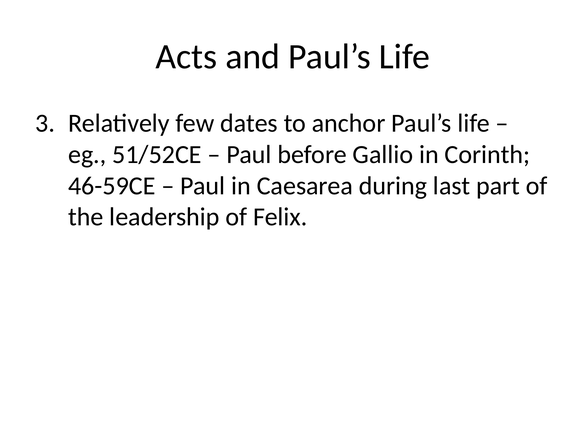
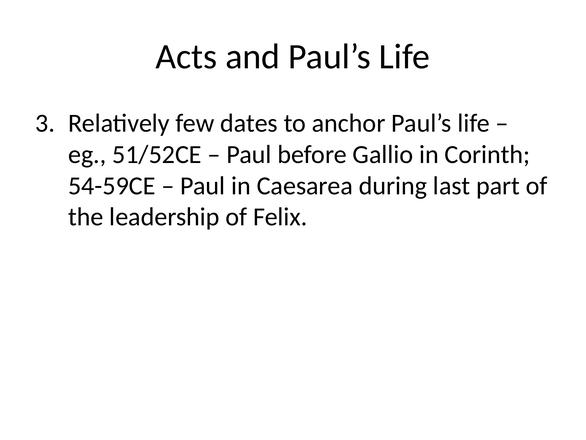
46-59CE: 46-59CE -> 54-59CE (112, 186)
